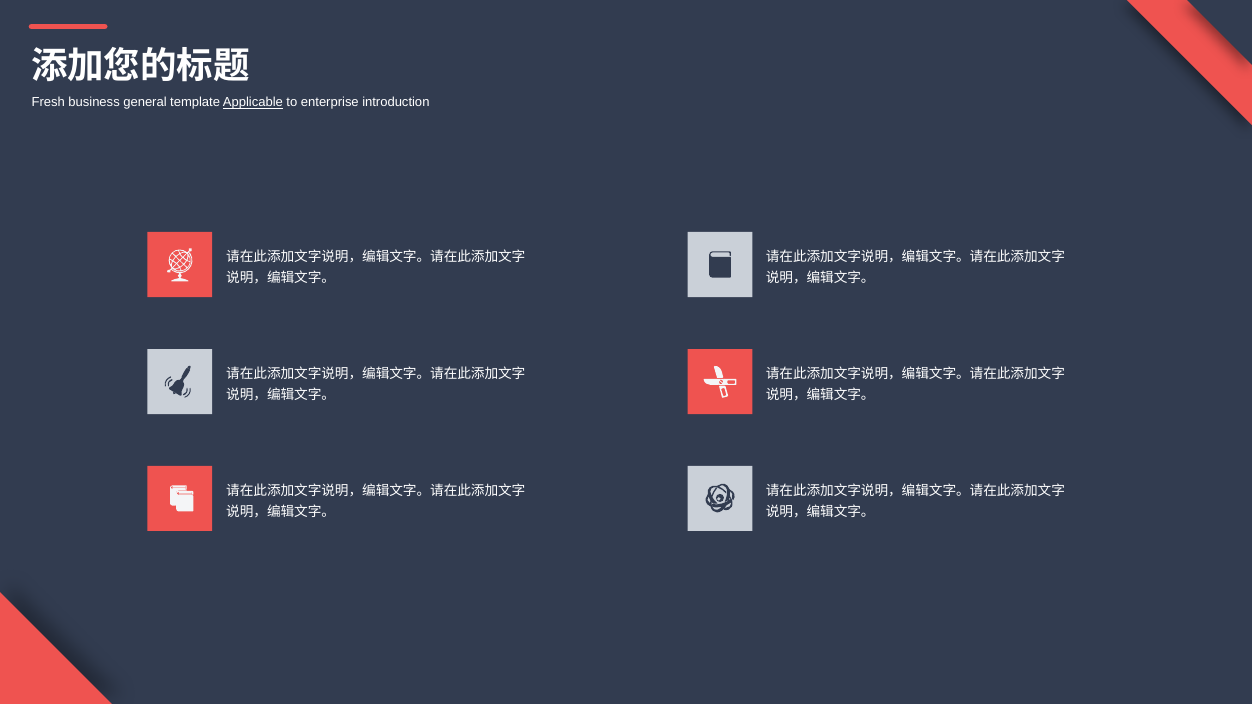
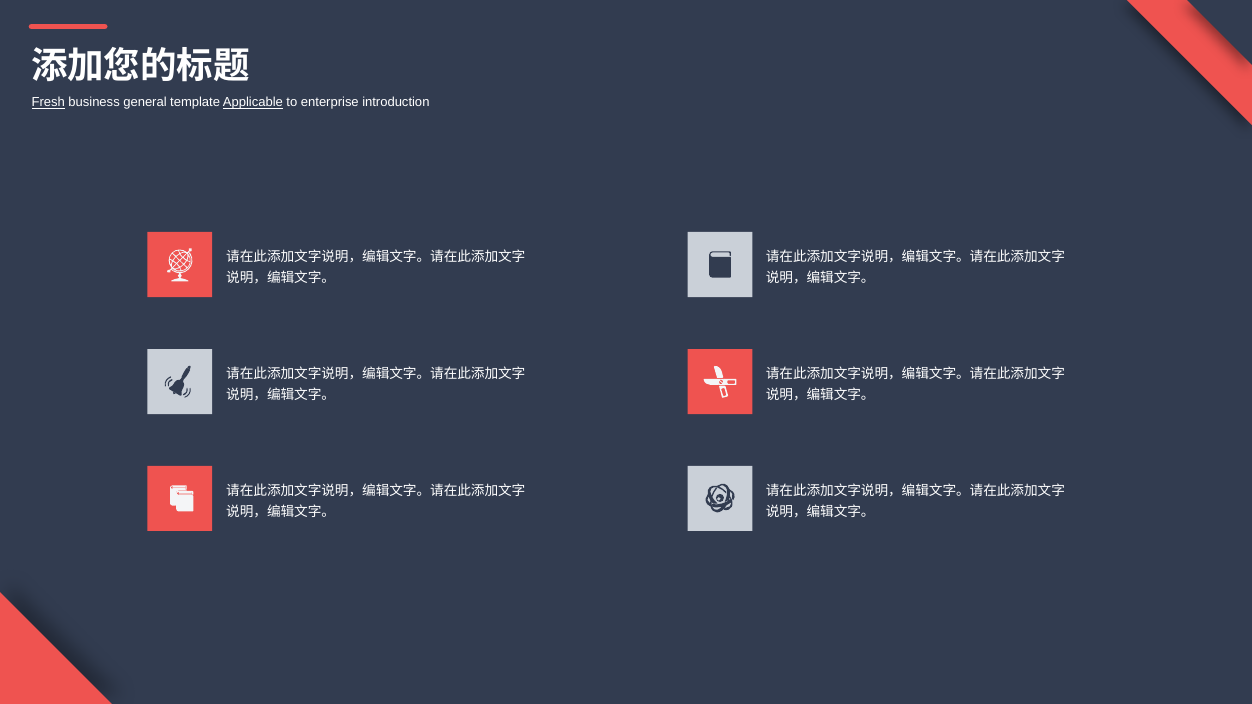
Fresh underline: none -> present (48, 102)
